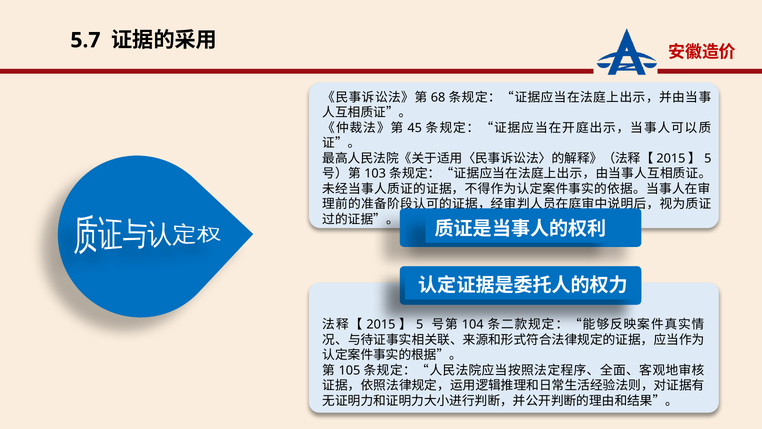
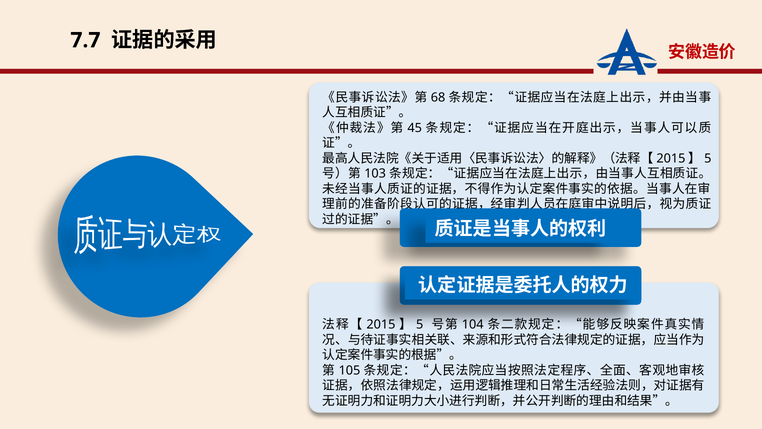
5.7: 5.7 -> 7.7 (85, 40)
